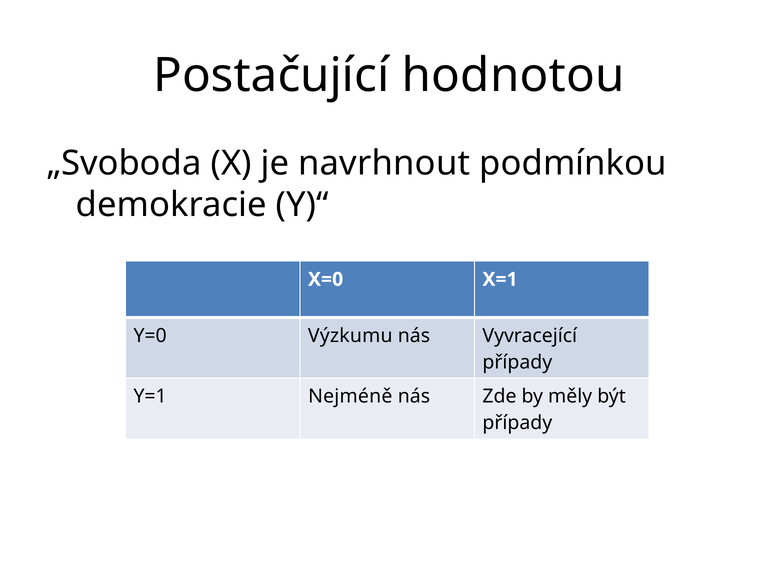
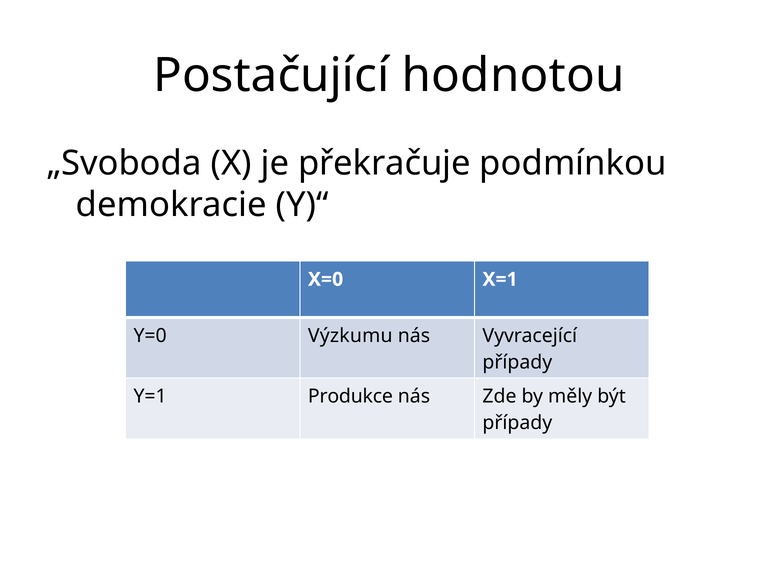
navrhnout: navrhnout -> překračuje (384, 163)
Nejméně: Nejméně -> Produkce (350, 397)
